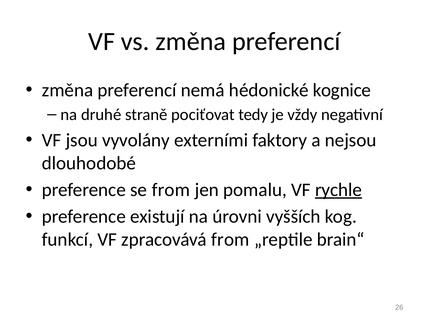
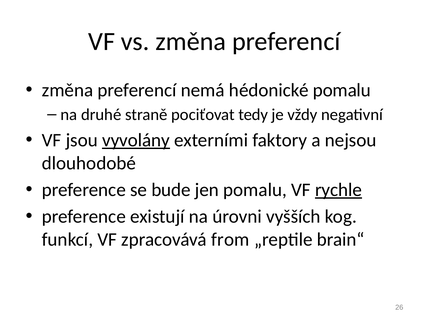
hédonické kognice: kognice -> pomalu (342, 90)
vyvolány underline: none -> present (136, 140)
se from: from -> bude (171, 190)
